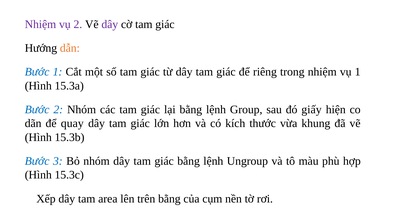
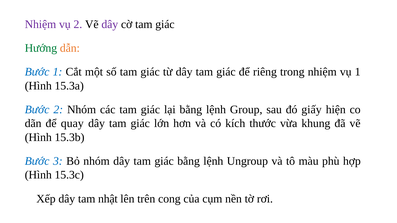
Hướng colour: black -> green (41, 48)
area: area -> nhật (108, 199)
trên bằng: bằng -> cong (169, 199)
